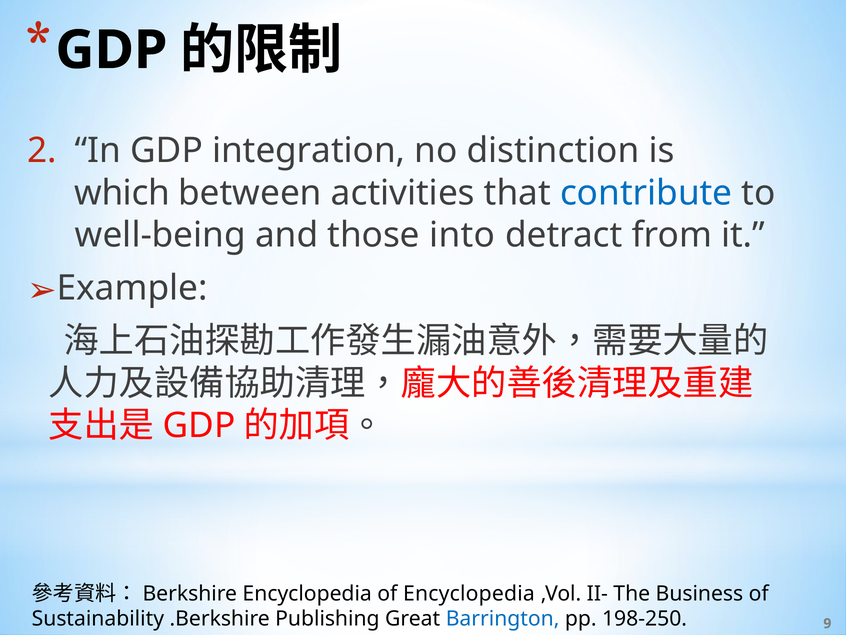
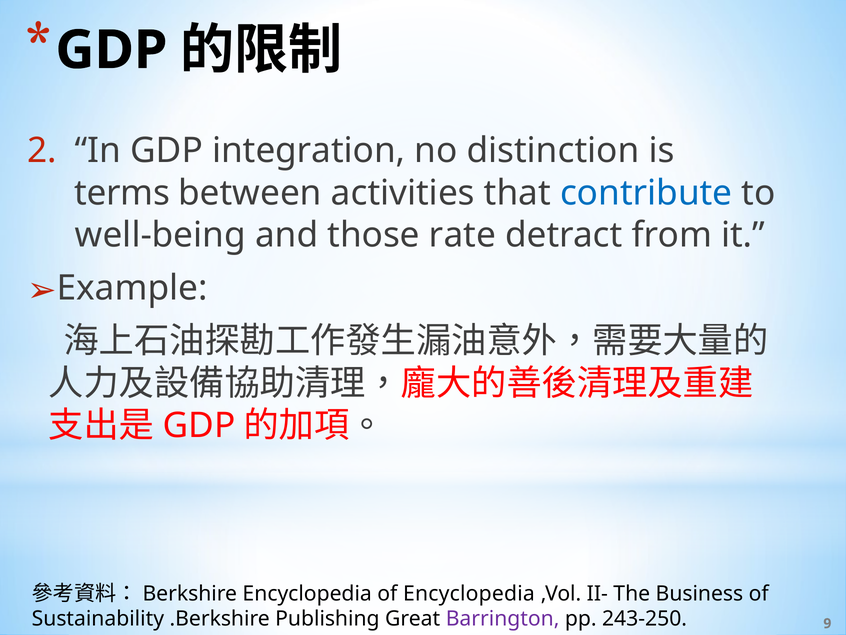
which: which -> terms (122, 193)
into: into -> rate (462, 235)
Barrington colour: blue -> purple (503, 618)
198-250: 198-250 -> 243-250 (645, 618)
